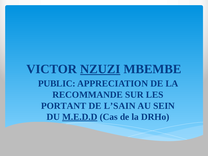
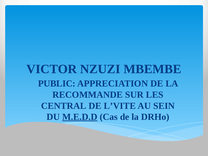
NZUZI underline: present -> none (100, 69)
PORTANT: PORTANT -> CENTRAL (64, 106)
L’SAIN: L’SAIN -> L’VITE (120, 106)
